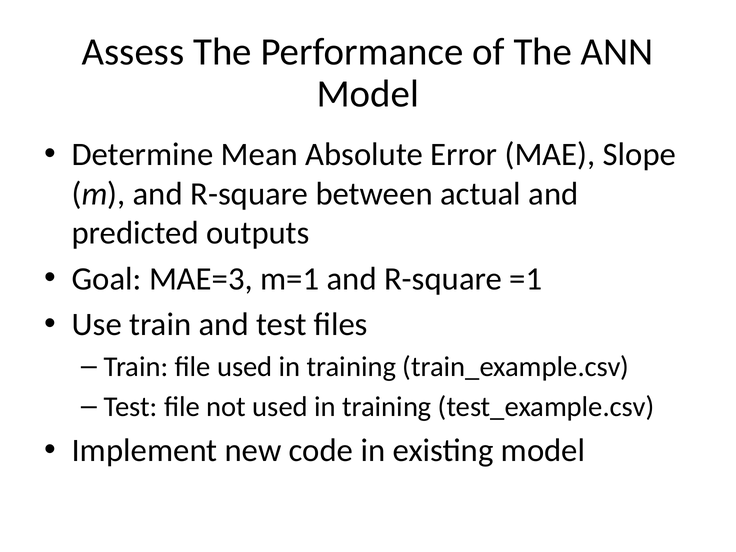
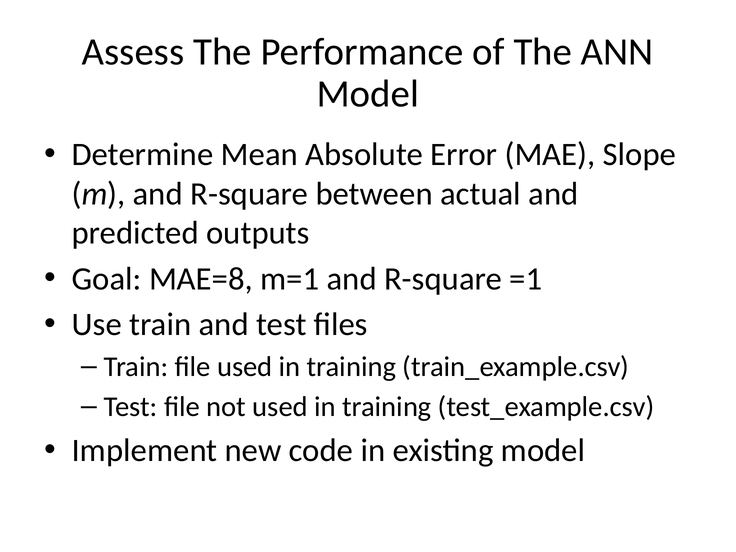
MAE=3: MAE=3 -> MAE=8 (201, 279)
